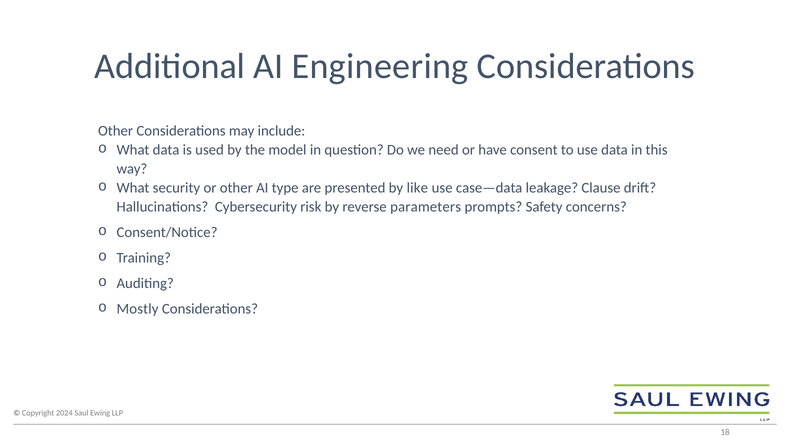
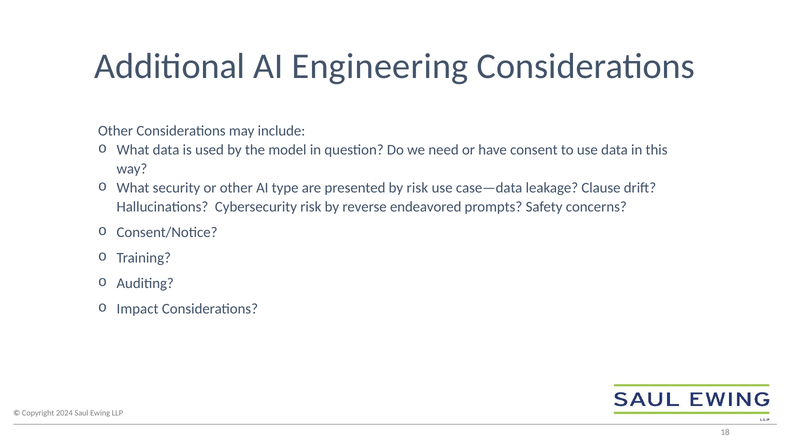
by like: like -> risk (417, 188)
parameters: parameters -> endeavored (426, 207)
Mostly: Mostly -> Impact (138, 309)
